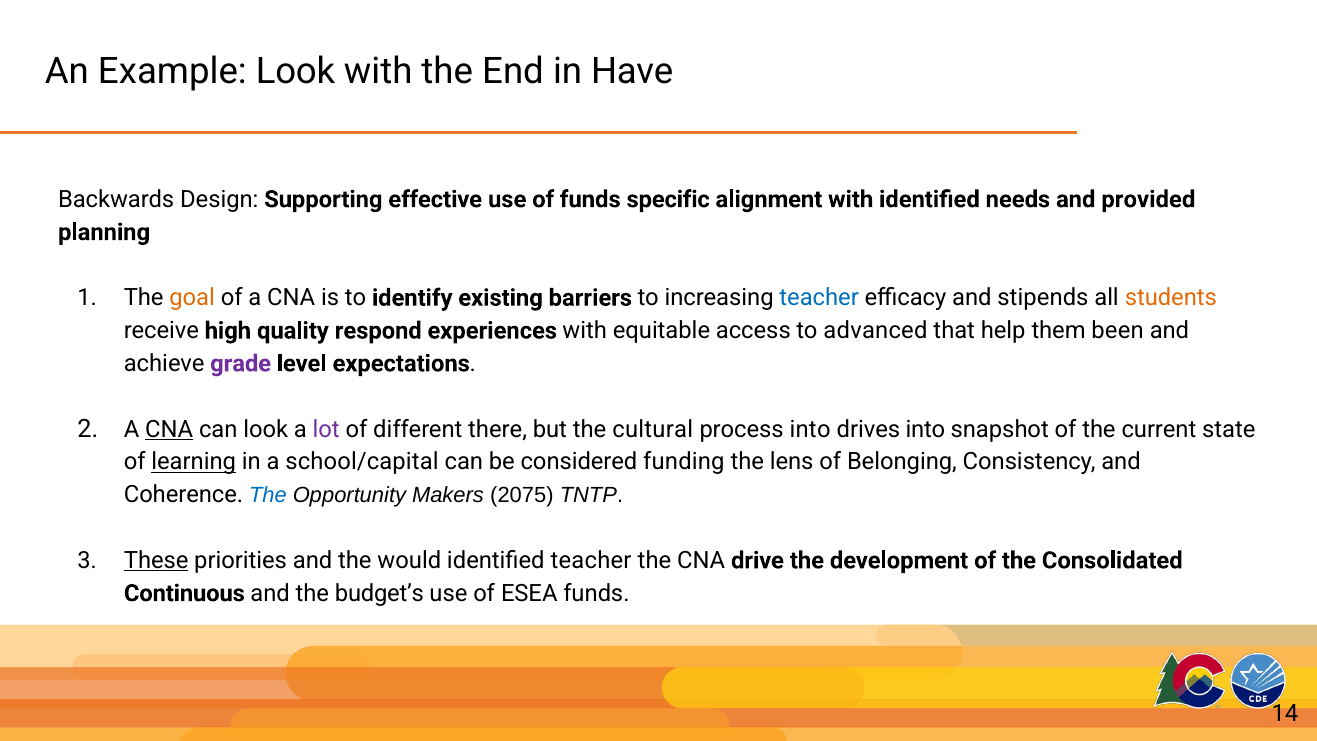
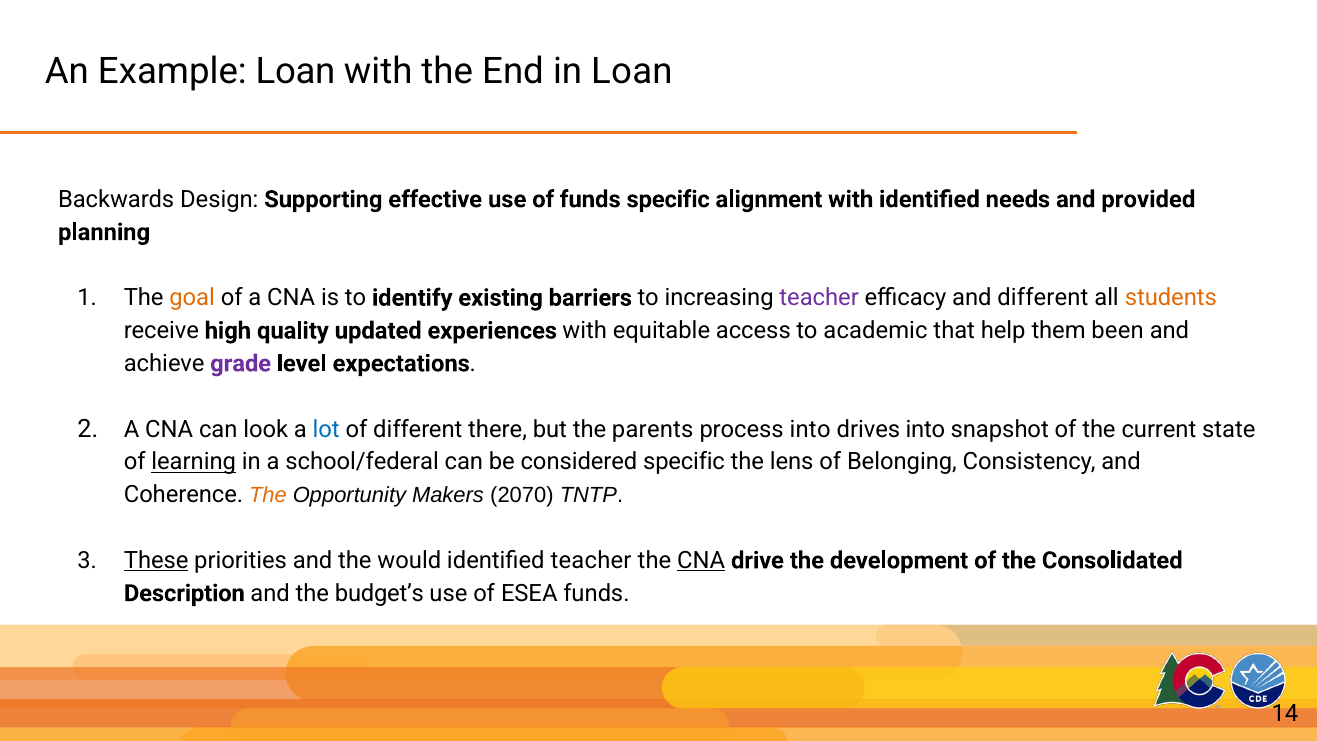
Example Look: Look -> Loan (296, 71)
in Have: Have -> Loan (632, 71)
teacher colour: blue -> purple (819, 298)
and stipends: stipends -> different (1043, 298)
respond: respond -> updated (378, 331)
advanced: advanced -> academic (876, 331)
CNA underline: present -> none (169, 429)
lot colour: purple -> blue (326, 429)
cultural: cultural -> parents (653, 429)
school/capital: school/capital -> school/federal (362, 462)
considered funding: funding -> specific (684, 462)
The colour: blue -> orange (268, 495)
2075: 2075 -> 2070 (522, 495)
CNA underline: none -> present (701, 560)
Continuous: Continuous -> Description (184, 593)
